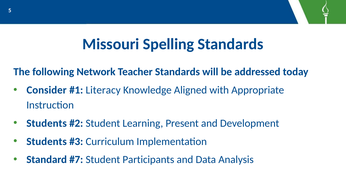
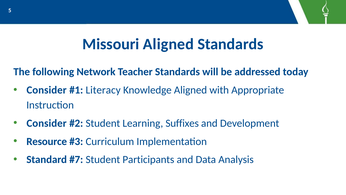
Missouri Spelling: Spelling -> Aligned (168, 44)
Students: Students -> Consider (47, 123)
Present: Present -> Suffixes (182, 123)
Students: Students -> Resource (47, 141)
